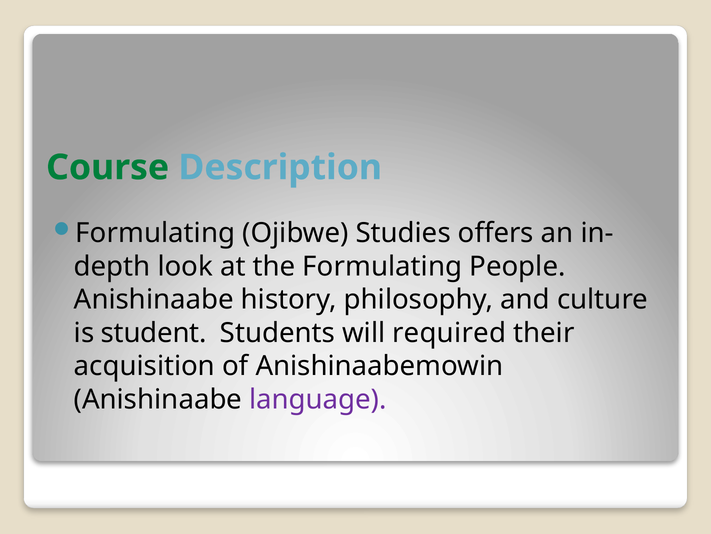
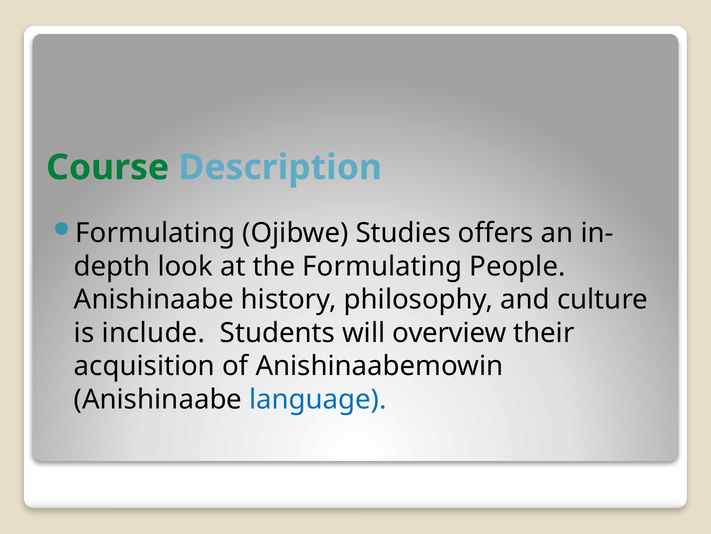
student: student -> include (153, 333)
required: required -> overview (449, 333)
language colour: purple -> blue (318, 399)
